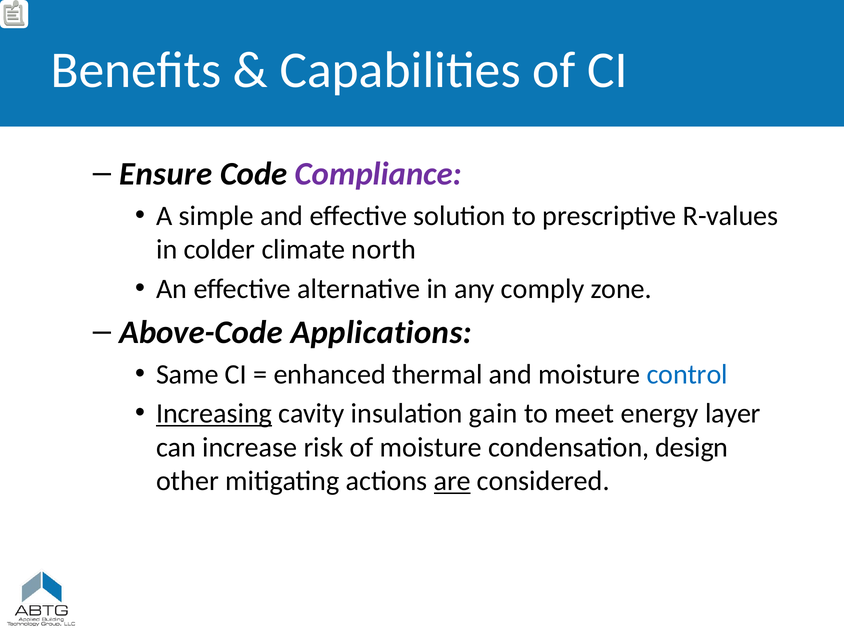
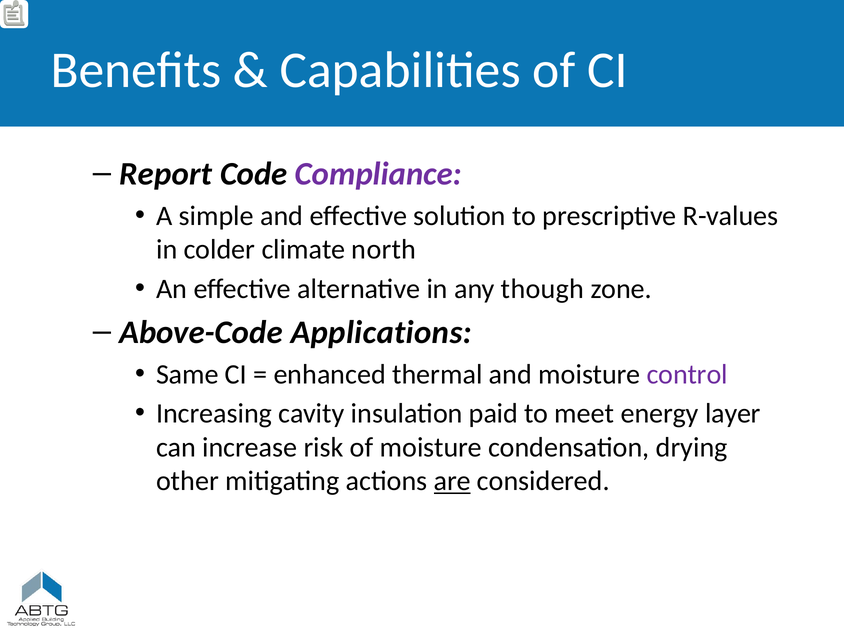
Ensure: Ensure -> Report (166, 174)
comply: comply -> though (543, 289)
control colour: blue -> purple (687, 374)
Increasing underline: present -> none (214, 414)
gain: gain -> paid (493, 414)
design: design -> drying (692, 447)
